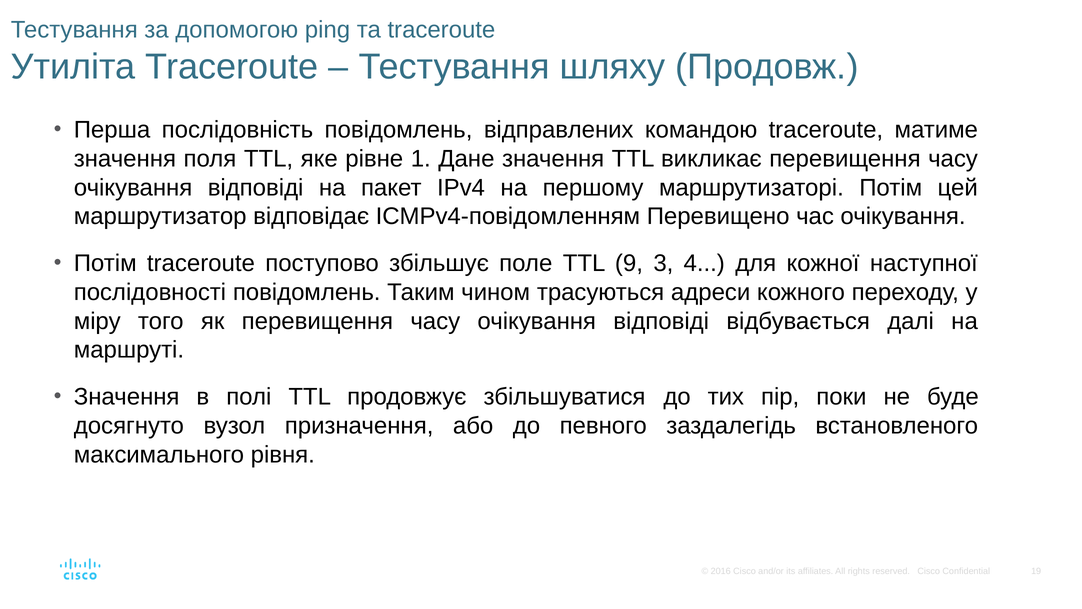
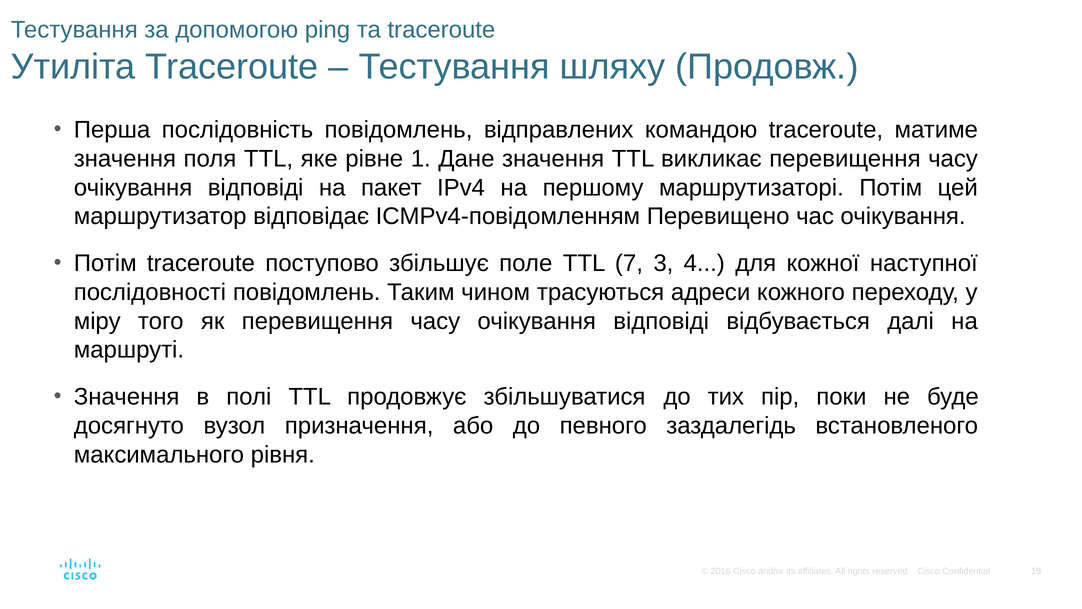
9: 9 -> 7 (629, 263)
